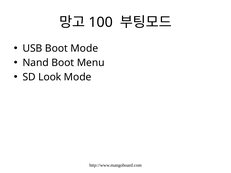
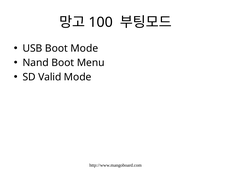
Look: Look -> Valid (50, 77)
